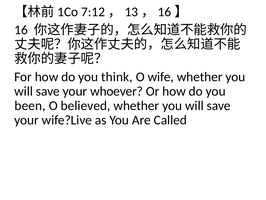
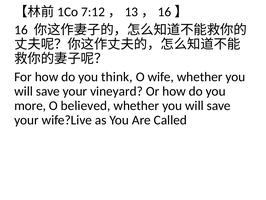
whoever: whoever -> vineyard (117, 91)
been: been -> more (30, 105)
